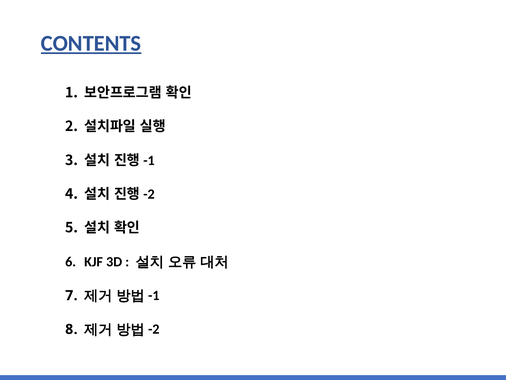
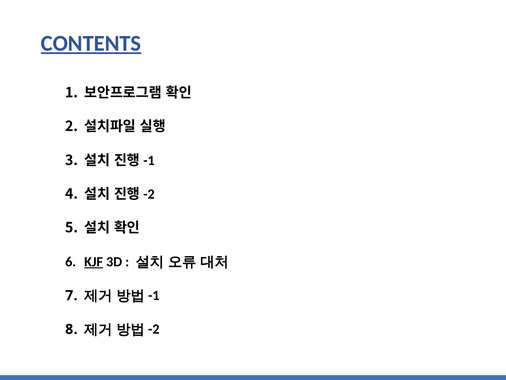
KJF underline: none -> present (94, 261)
